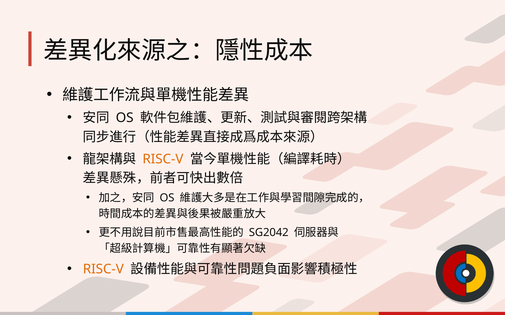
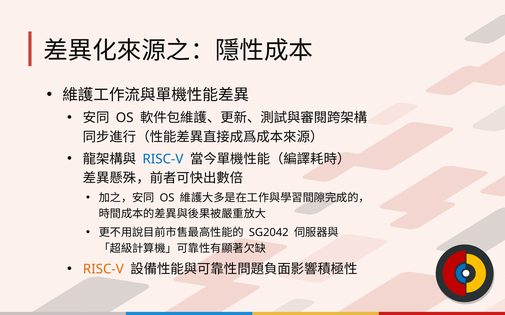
RISC-V colour: orange -> blue (163, 159)
